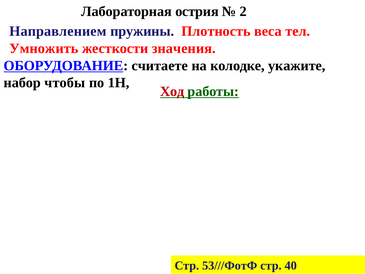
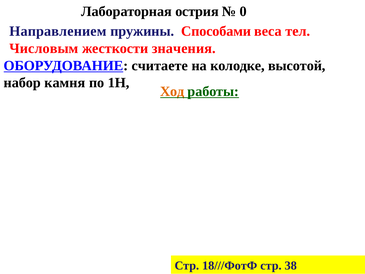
2: 2 -> 0 (243, 11)
Плотность: Плотность -> Способами (216, 31)
Умножить: Умножить -> Числовым (44, 48)
укажите: укажите -> высотой (297, 66)
чтобы: чтобы -> камня (65, 83)
Ход colour: red -> orange (172, 91)
53///ФотФ: 53///ФотФ -> 18///ФотФ (230, 265)
40: 40 -> 38 (291, 265)
